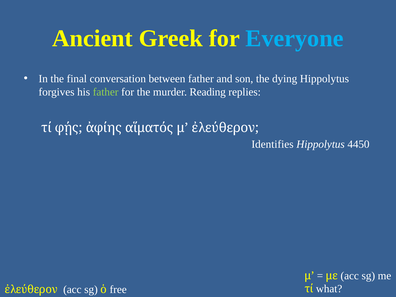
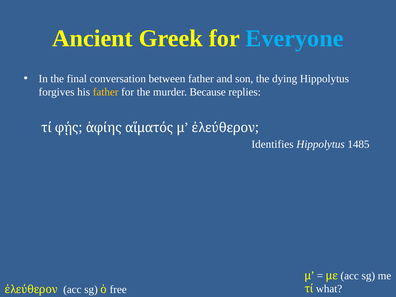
father colour: light green -> yellow (106, 92)
Reading: Reading -> Because (208, 92)
4450: 4450 -> 1485 (358, 144)
